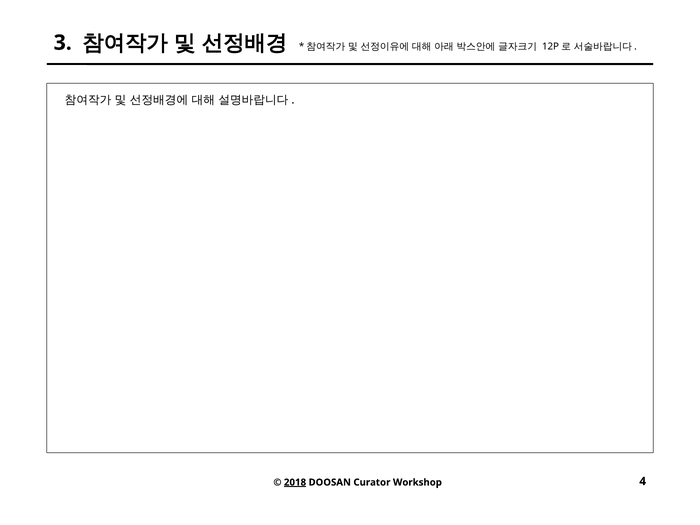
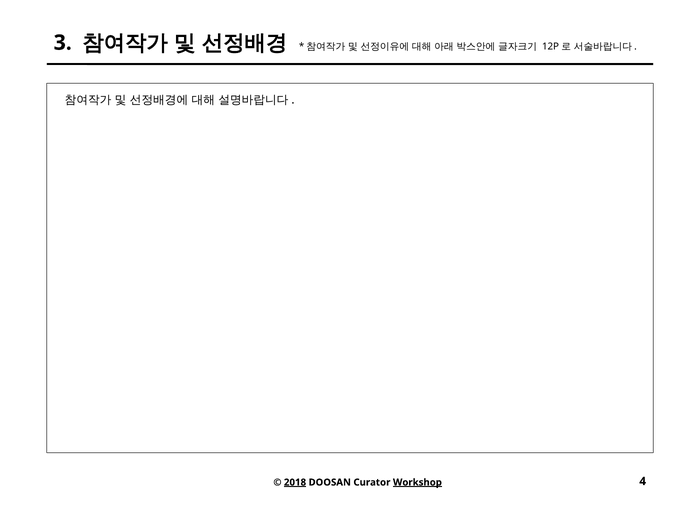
Workshop underline: none -> present (417, 482)
